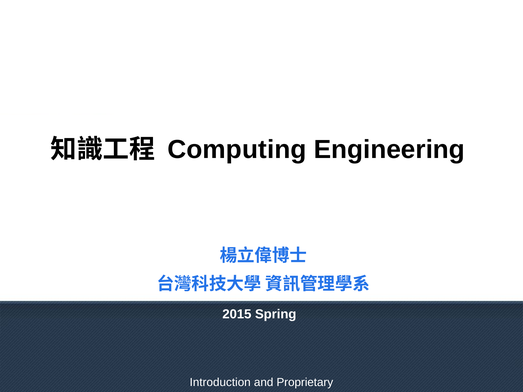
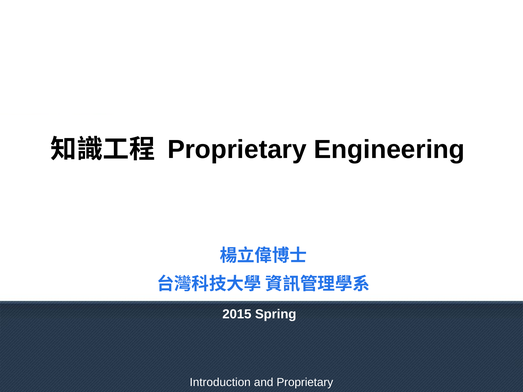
Computing: Computing -> Proprietary (237, 150)
